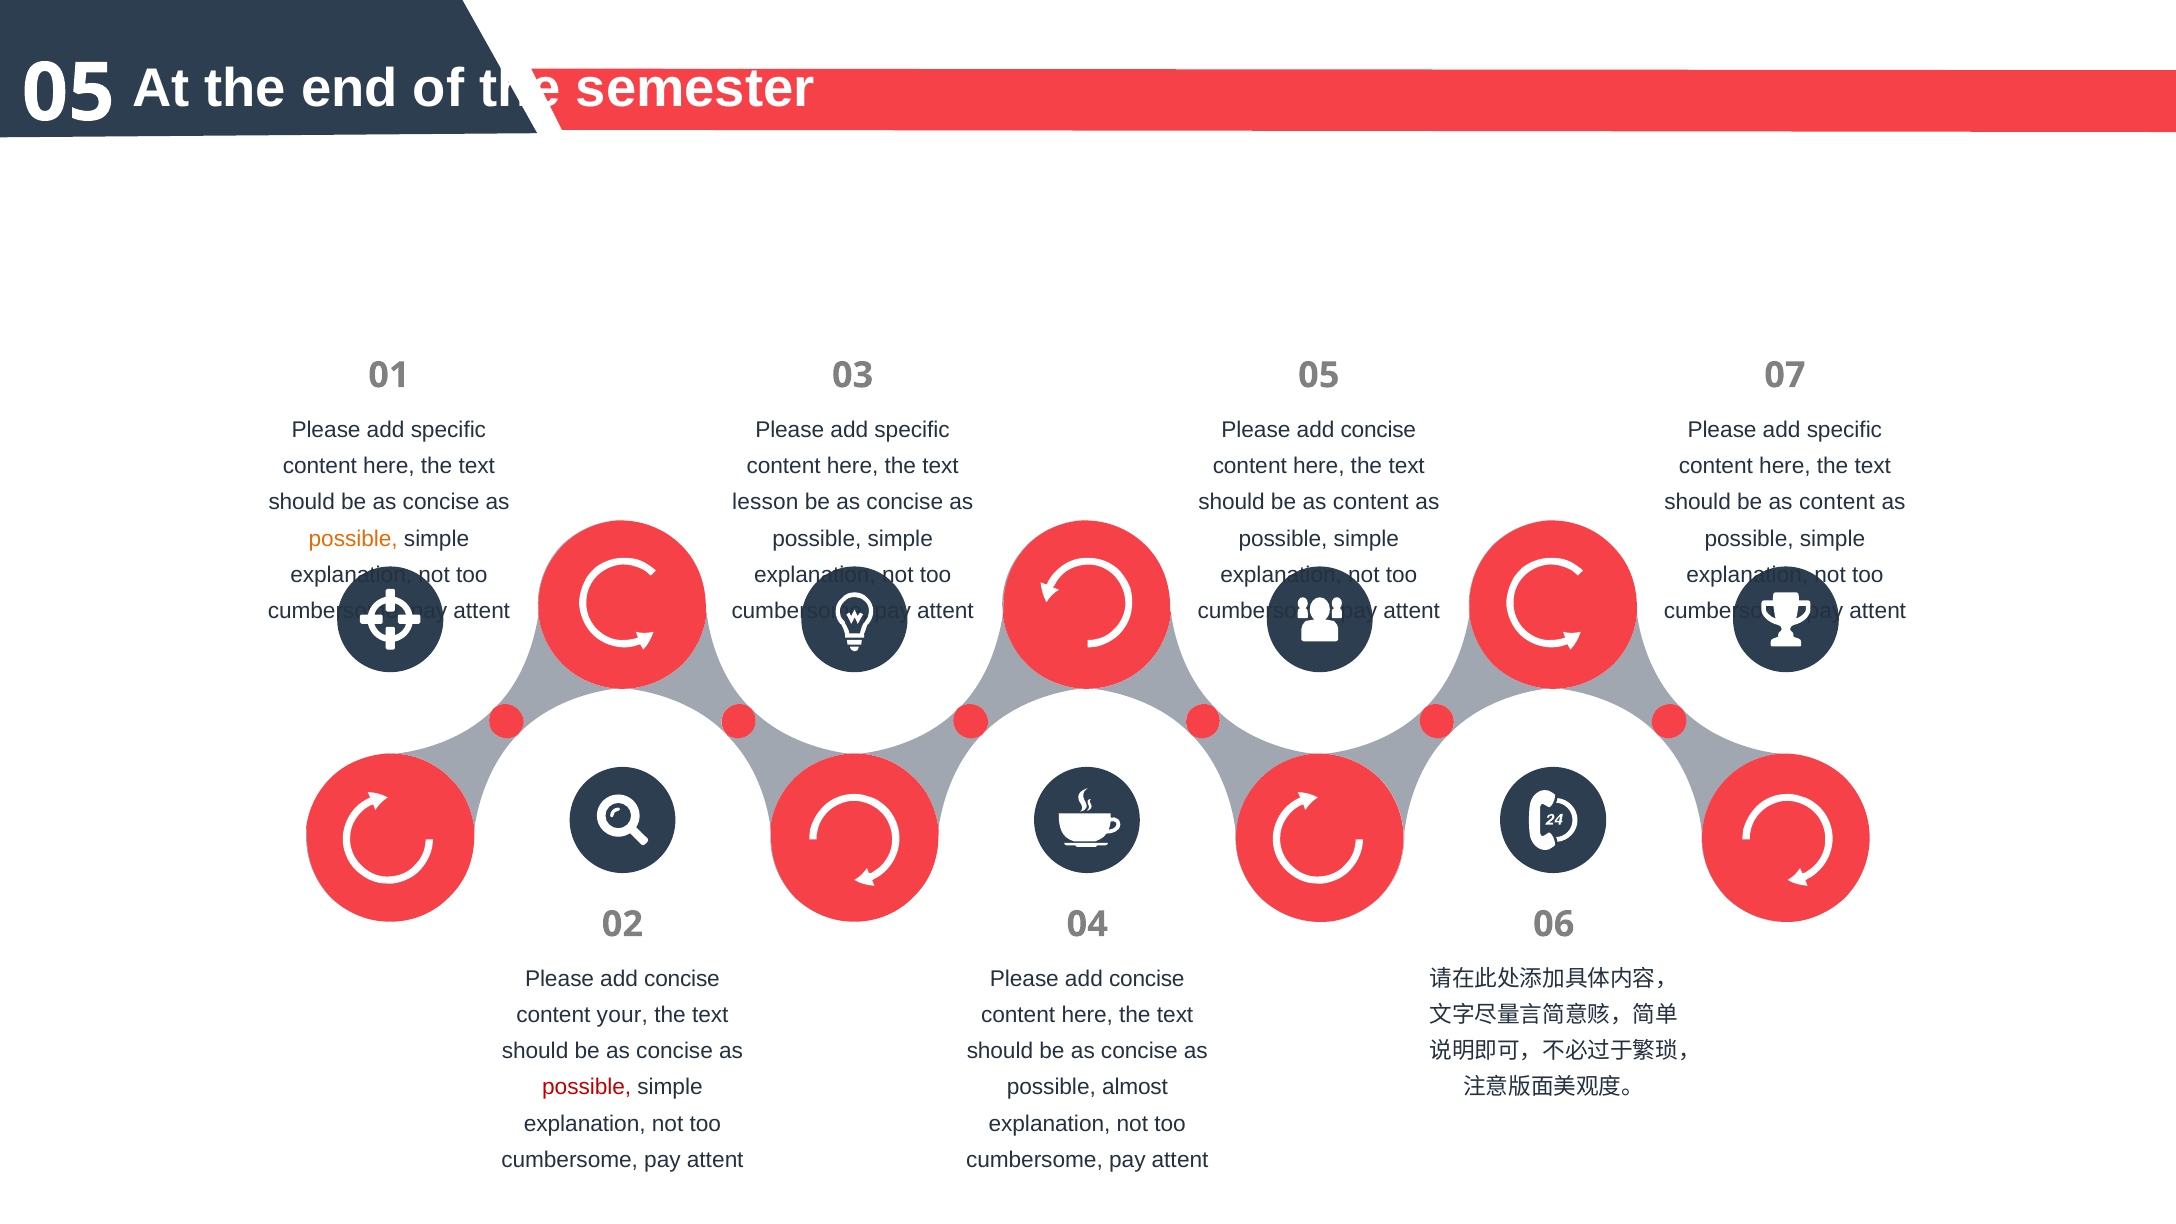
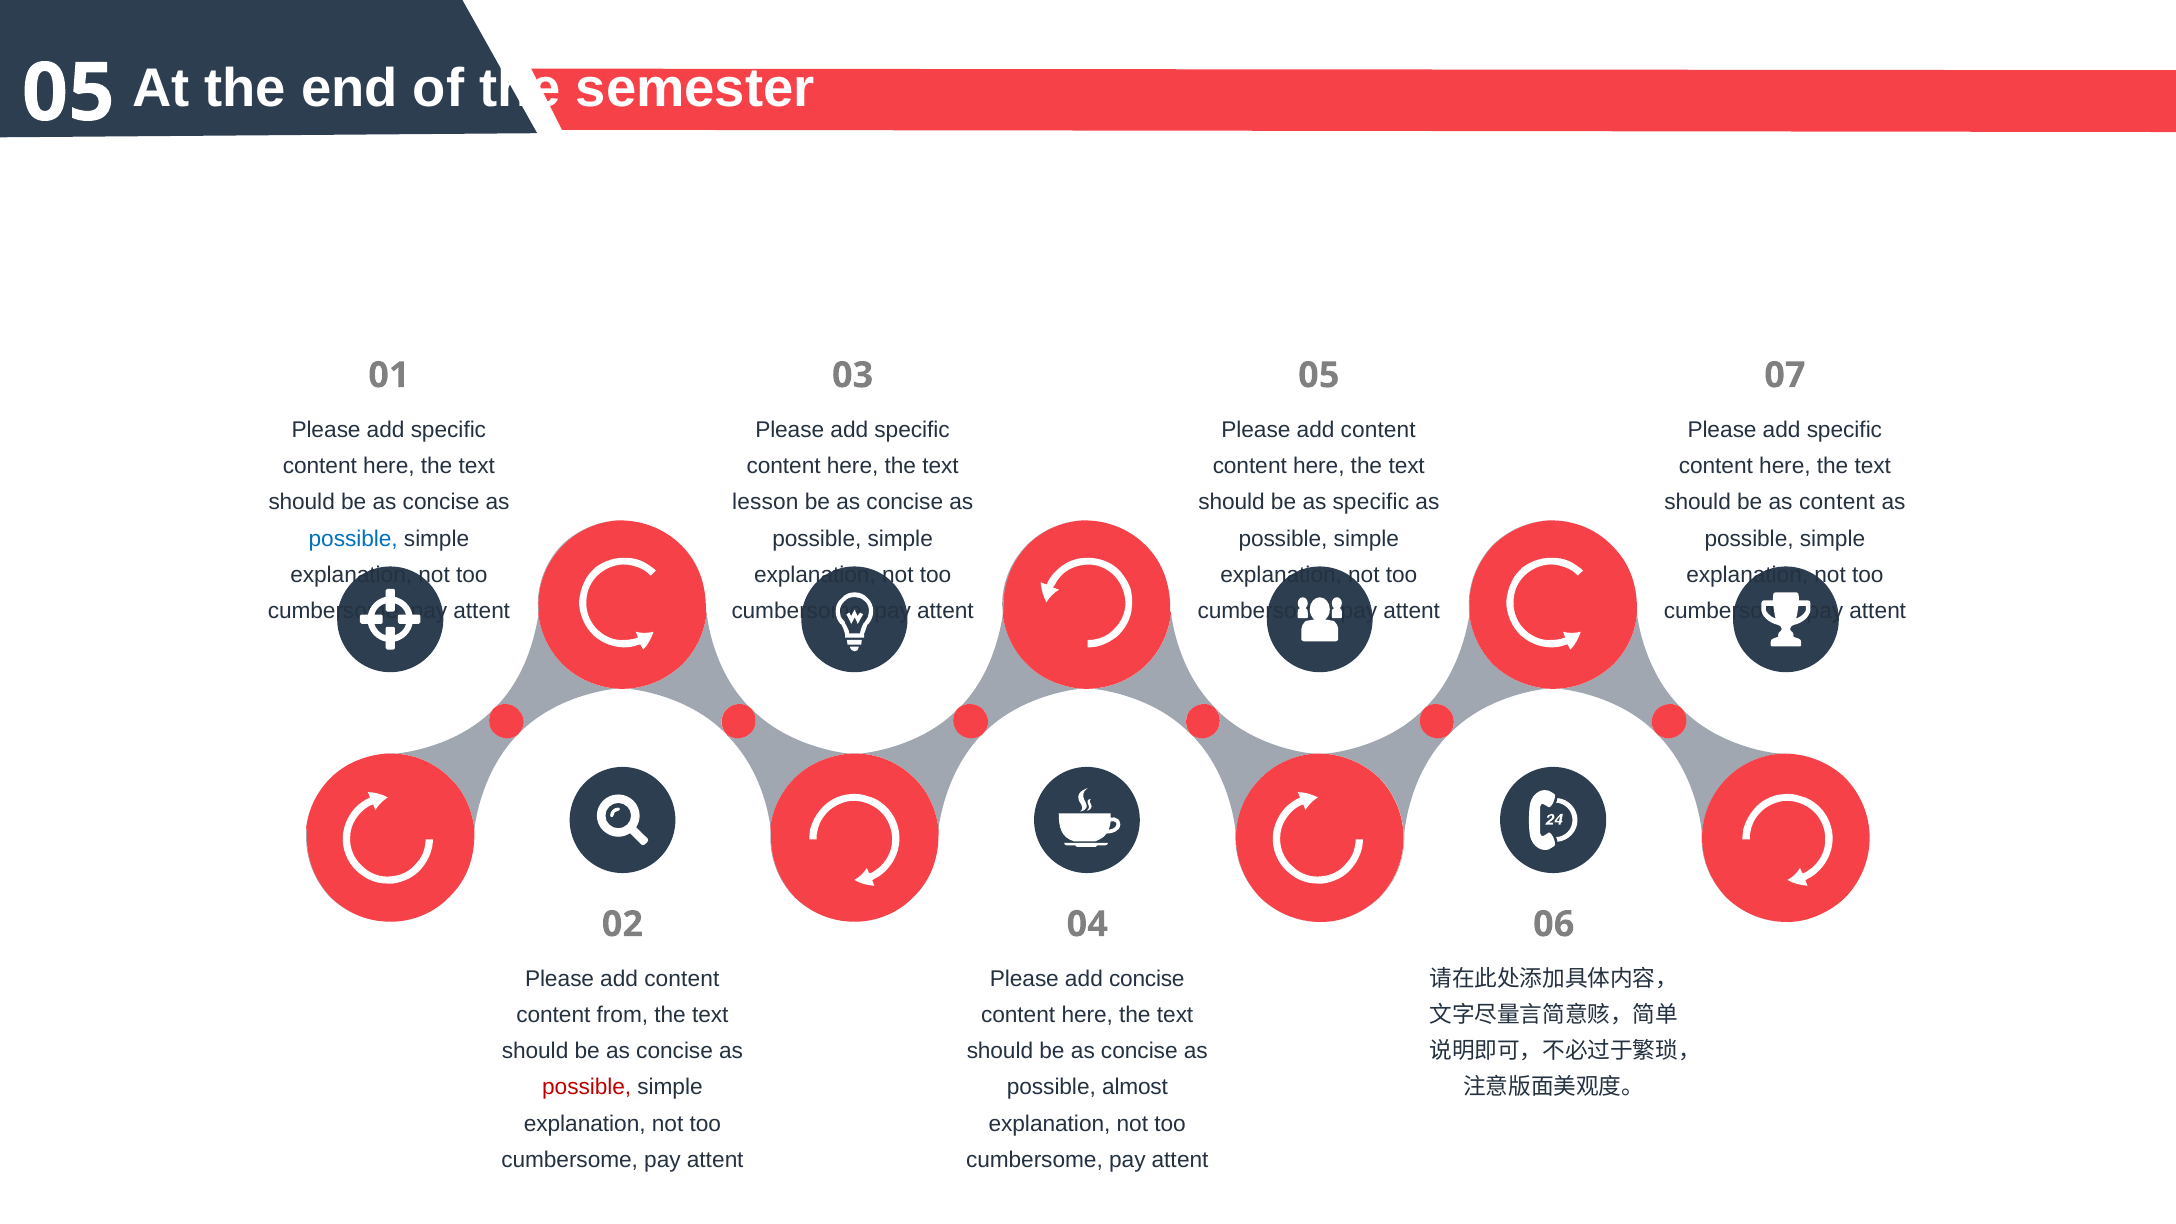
concise: concise -> content (1378, 430)
content: content -> specific (1371, 502)
possible colour: orange -> blue (353, 539)
concise: concise -> content (682, 979)
your: your -> from (622, 1015)
